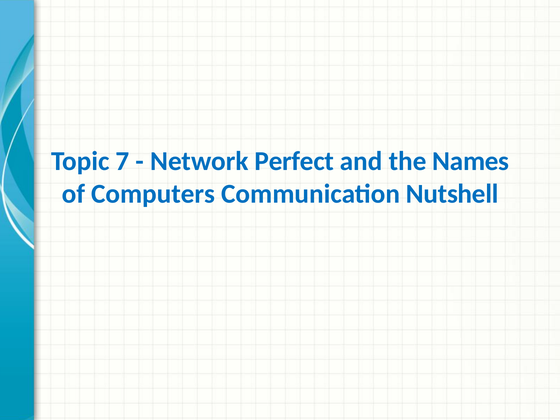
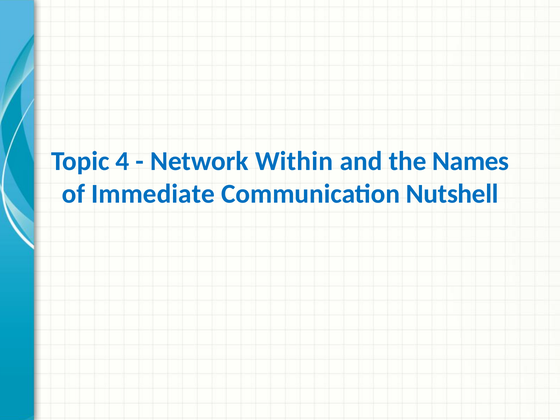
7: 7 -> 4 (122, 161)
Perfect: Perfect -> Within (294, 161)
Computers: Computers -> Immediate (153, 194)
